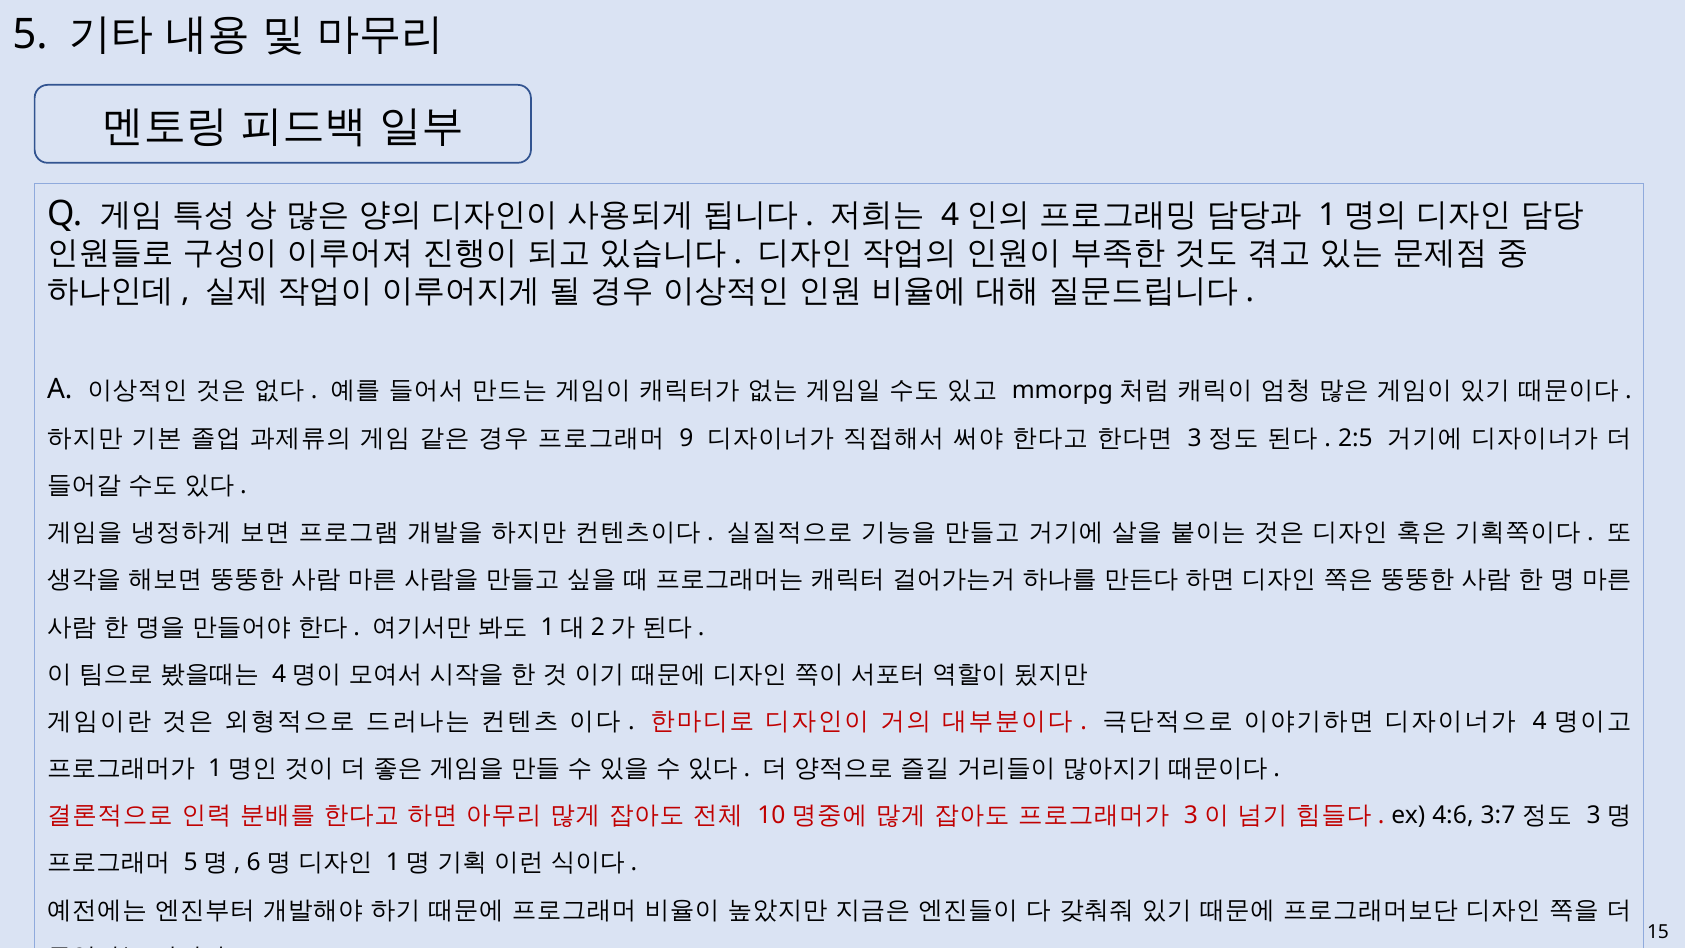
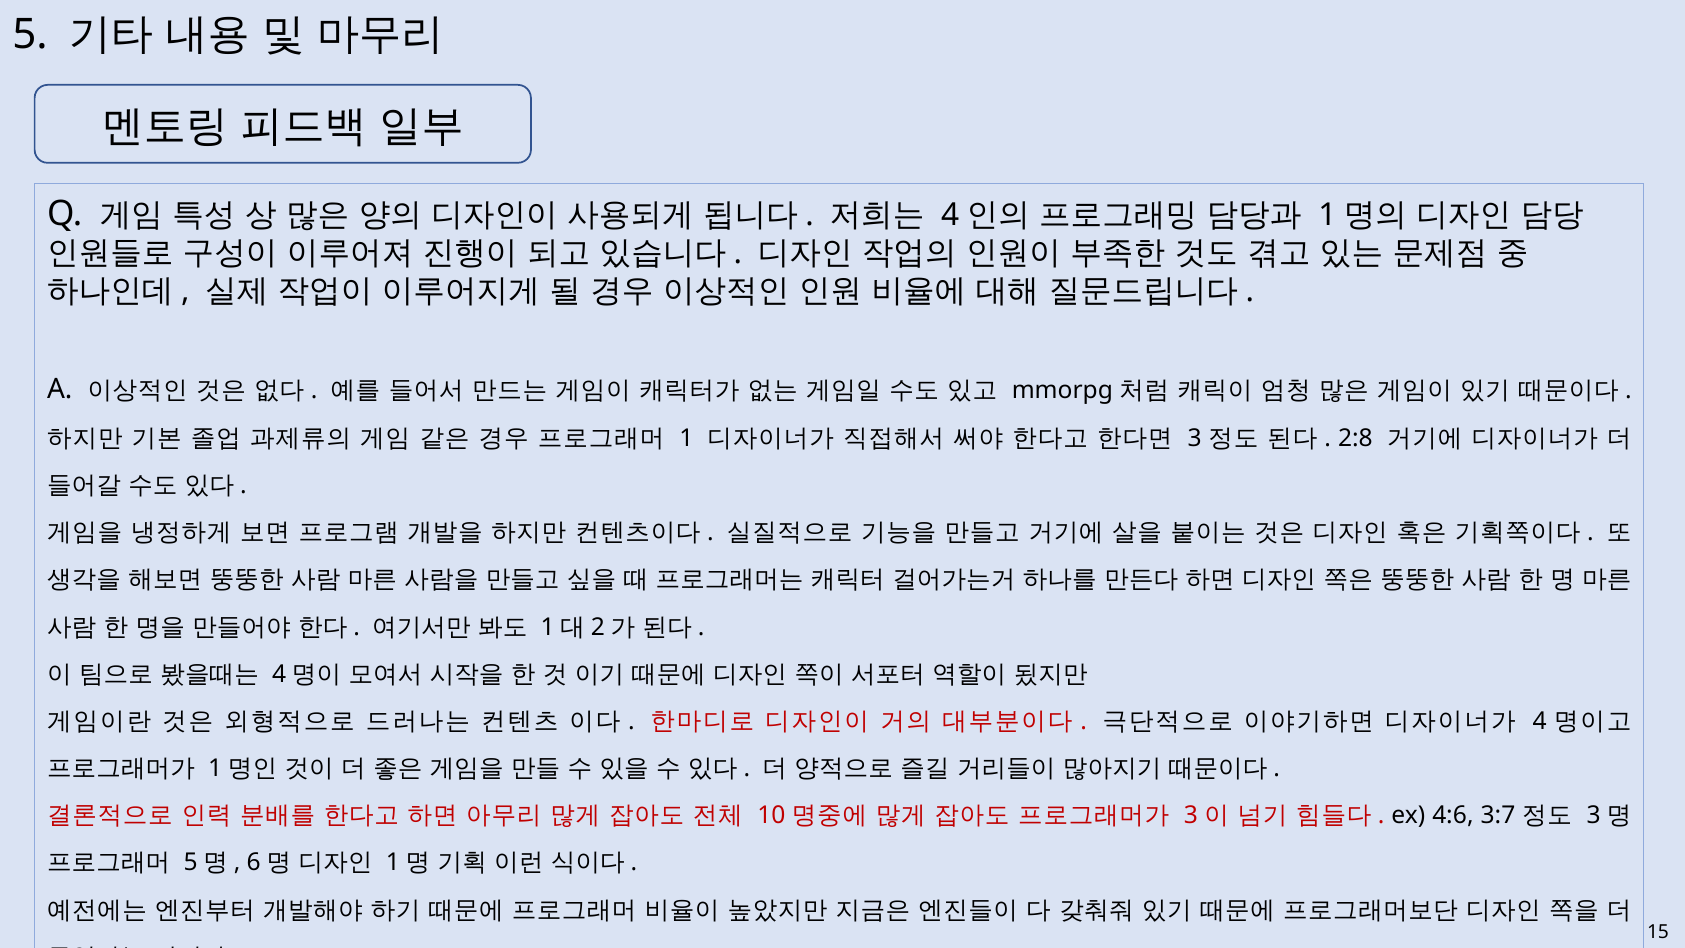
9: 9 -> 1 (686, 438)
2:5: 2:5 -> 2:8 (1355, 438)
